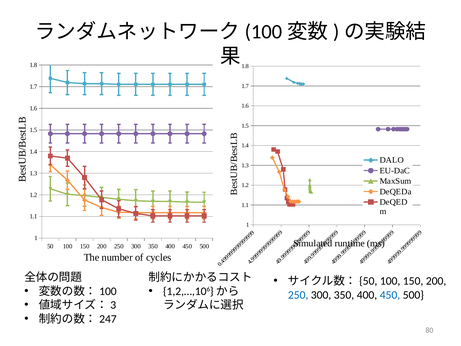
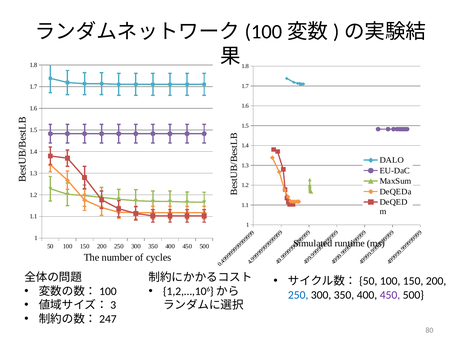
450 colour: blue -> purple (390, 295)
